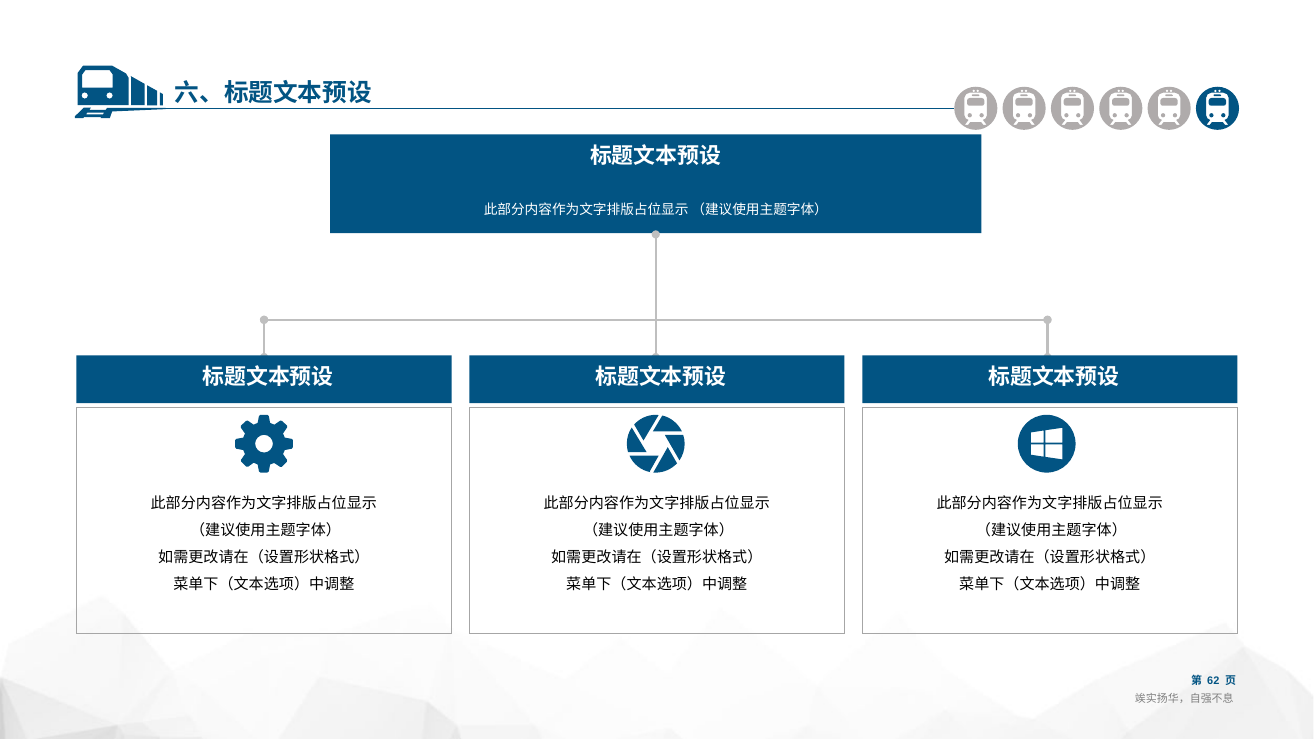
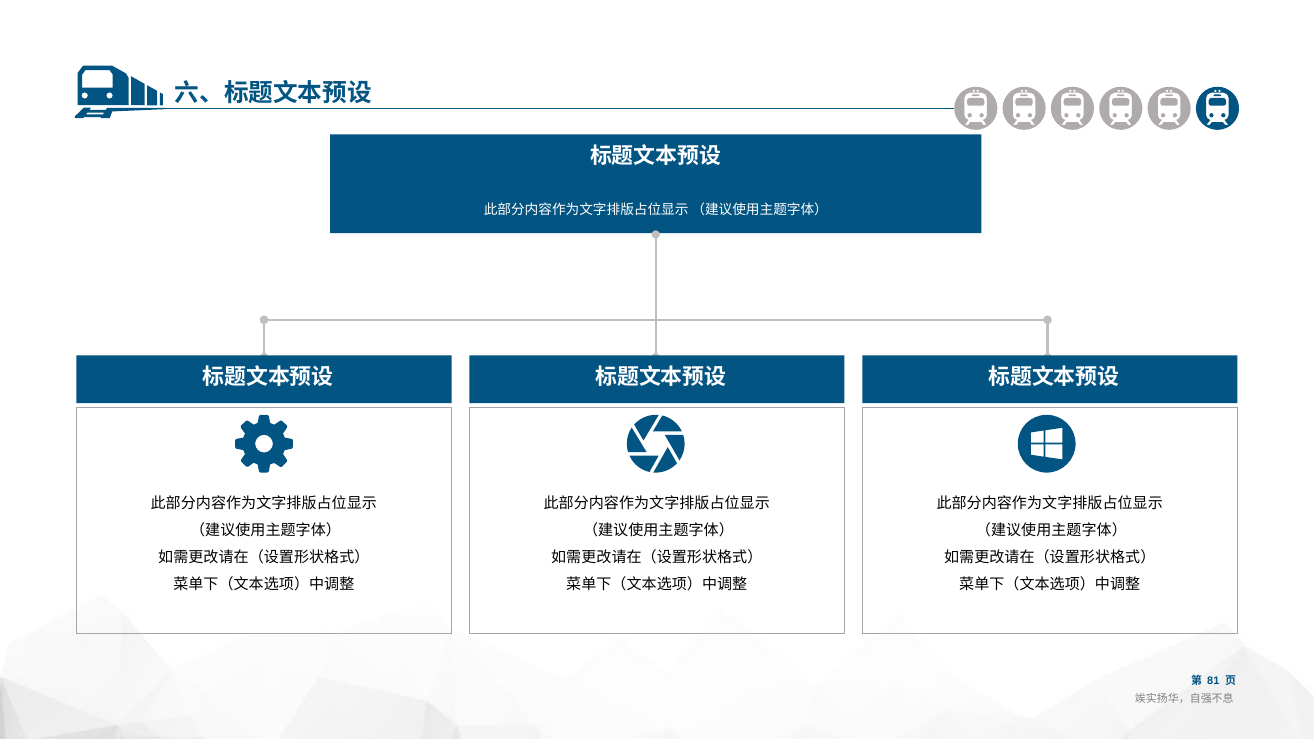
62: 62 -> 81 (1213, 681)
